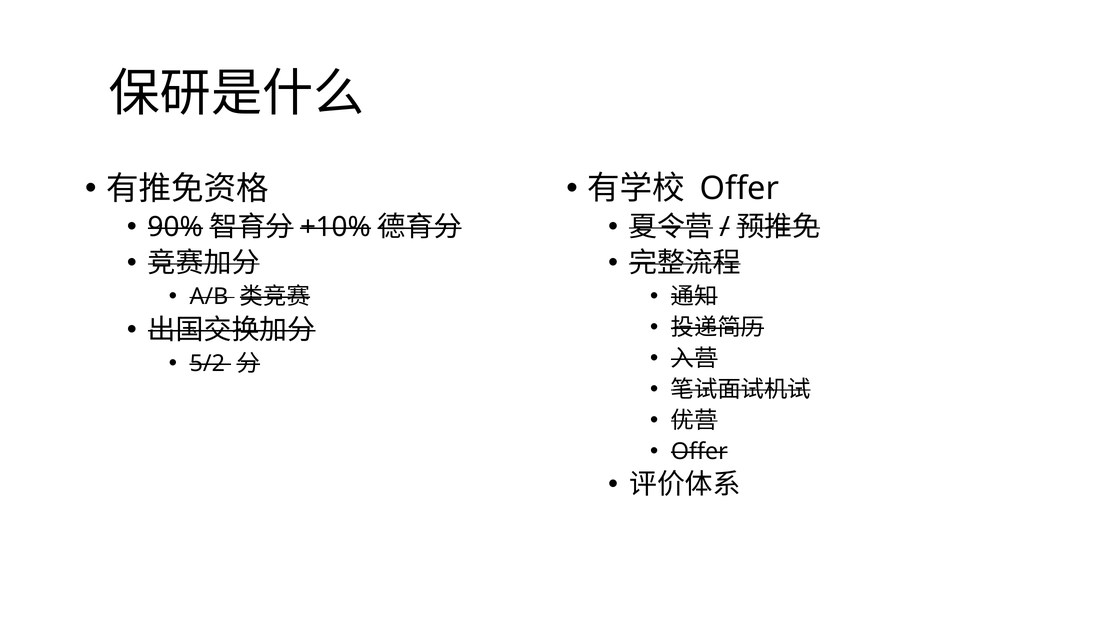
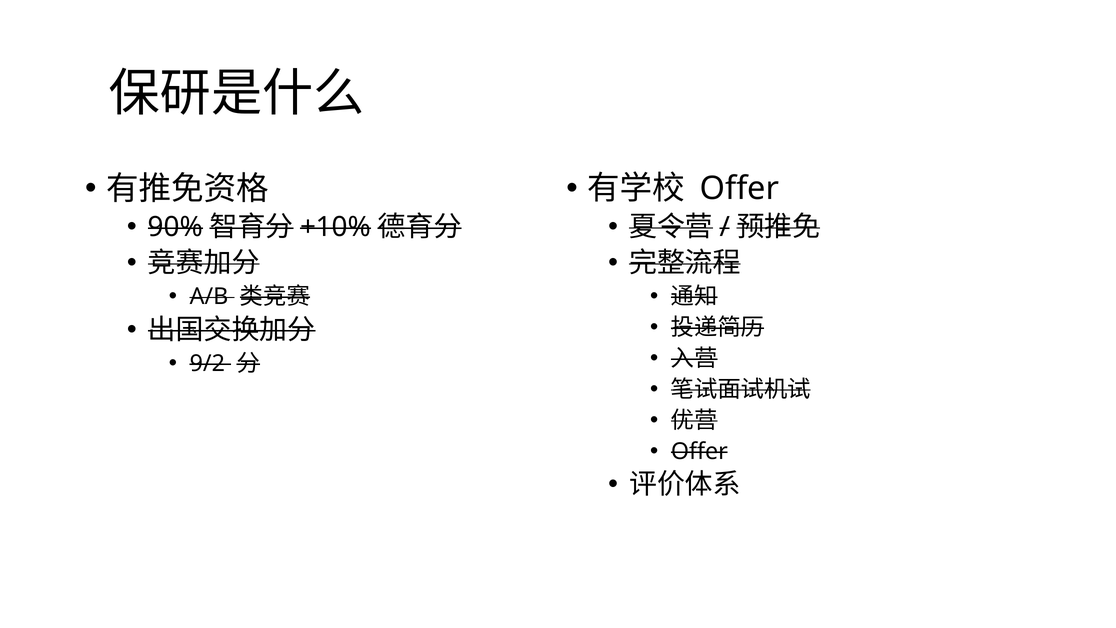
5/2: 5/2 -> 9/2 (207, 363)
